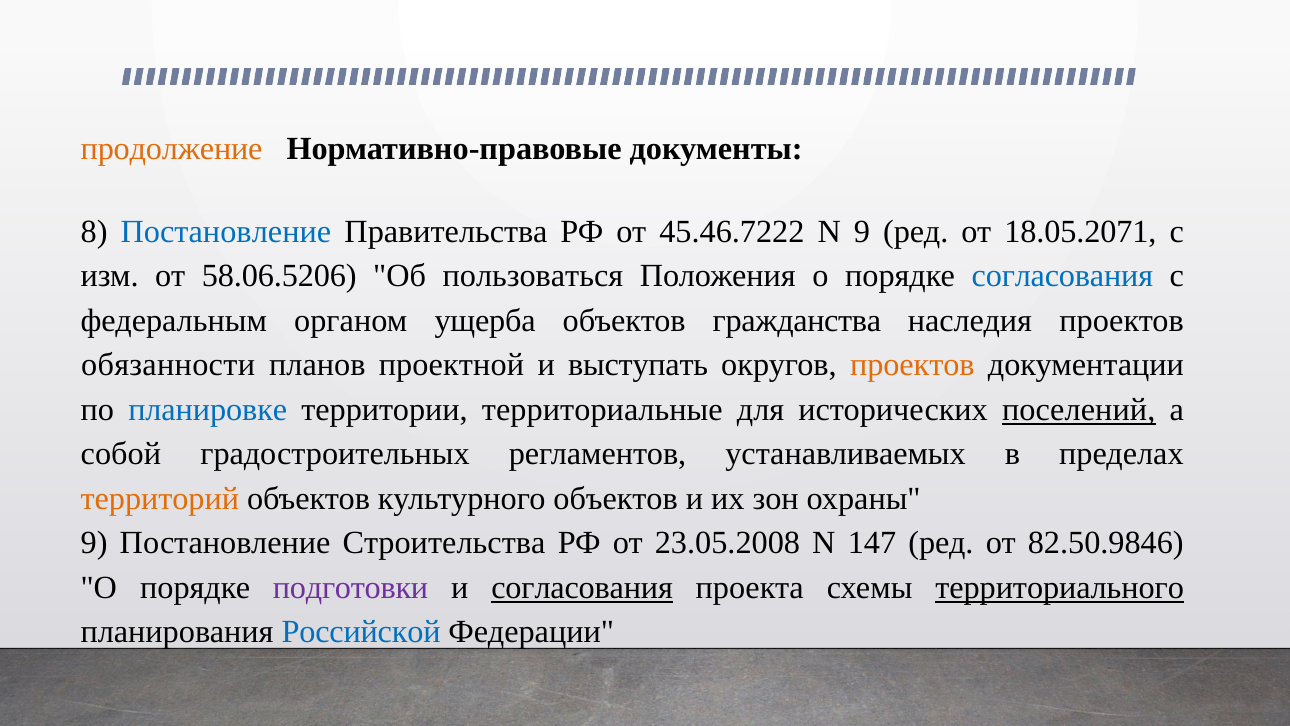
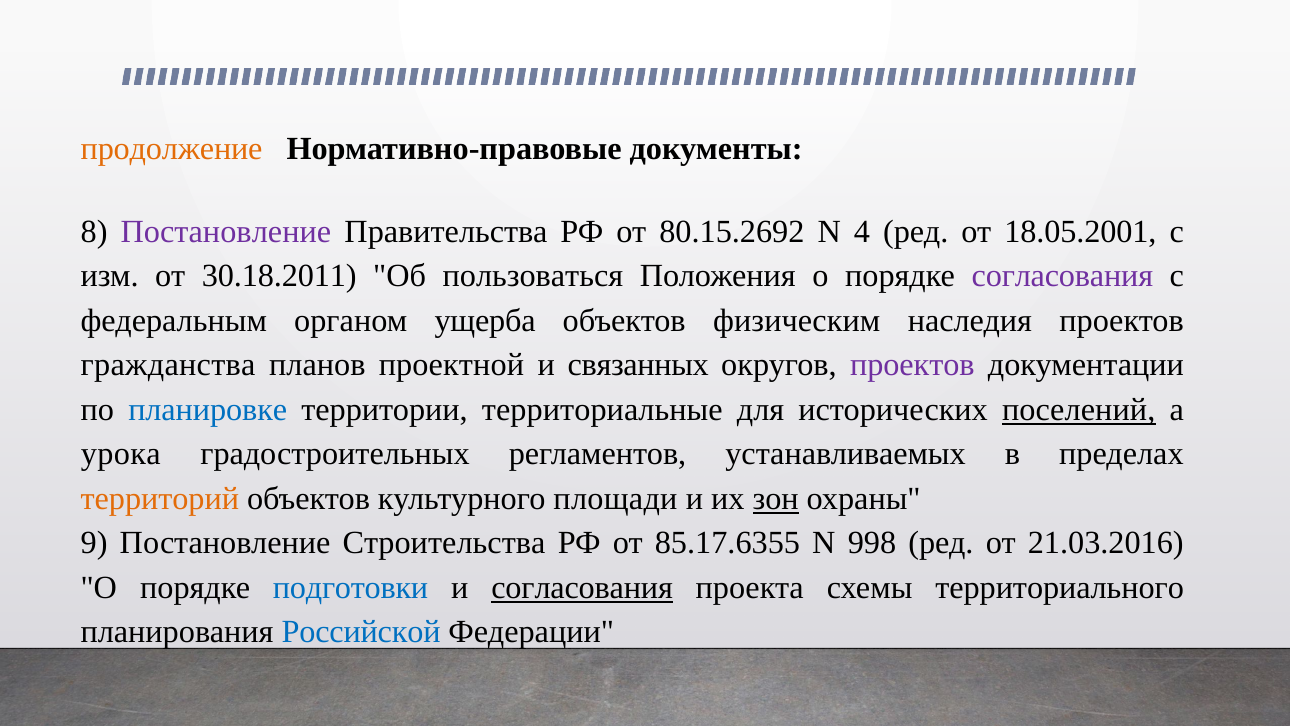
Постановление colour: blue -> purple (226, 232)
45.46.7222: 45.46.7222 -> 80.15.2692 (732, 232)
N 9: 9 -> 4 (862, 232)
18.05.2071: 18.05.2071 -> 18.05.2001 (1080, 232)
58.06.5206: 58.06.5206 -> 30.18.2011 (279, 276)
согласования colour: blue -> purple (1062, 276)
гражданства: гражданства -> физическим (797, 321)
обязанности: обязанности -> гражданства (168, 365)
выступать: выступать -> связанных (638, 365)
проектов colour: orange -> purple (912, 365)
собой: собой -> урока (121, 454)
культурного объектов: объектов -> площади (615, 498)
зон underline: none -> present (776, 498)
23.05.2008: 23.05.2008 -> 85.17.6355 (727, 543)
147: 147 -> 998 (872, 543)
82.50.9846: 82.50.9846 -> 21.03.2016 (1106, 543)
подготовки colour: purple -> blue (351, 587)
территориального underline: present -> none (1060, 587)
